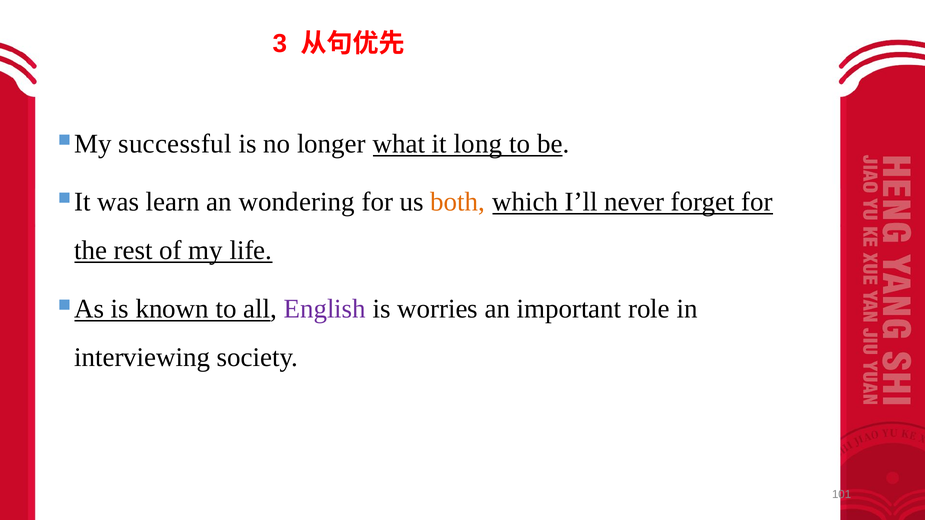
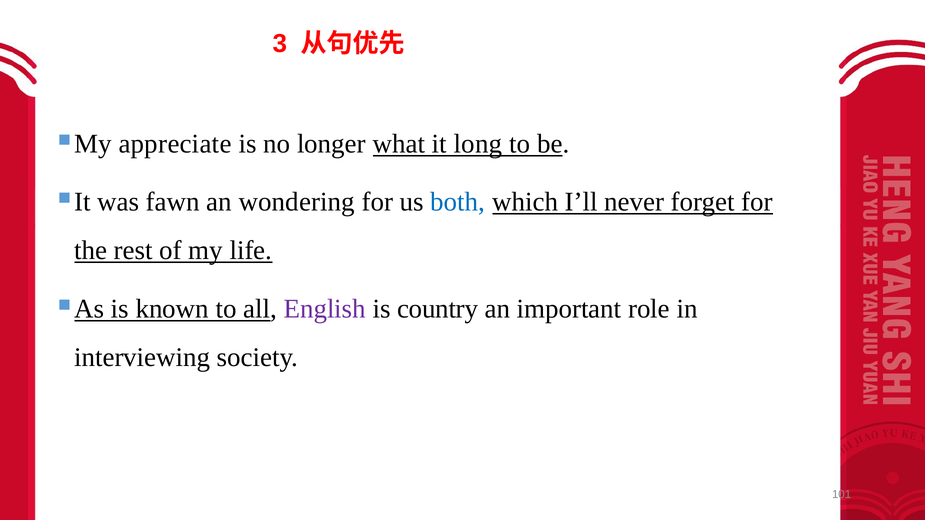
successful: successful -> appreciate (175, 144)
learn: learn -> fawn (173, 202)
both colour: orange -> blue (458, 202)
worries: worries -> country (438, 309)
